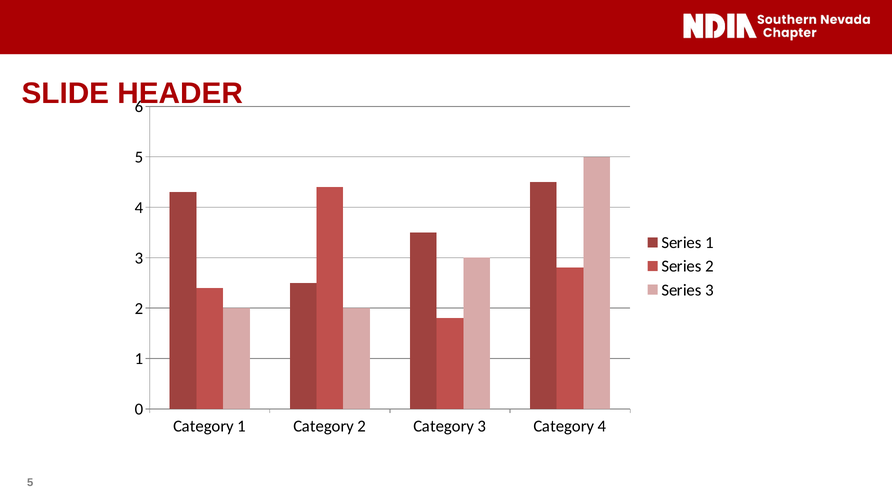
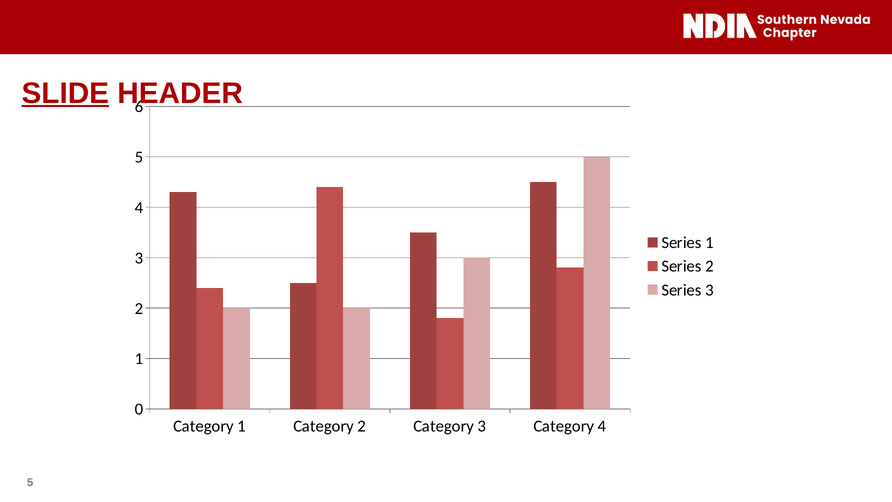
SLIDE underline: none -> present (65, 93)
